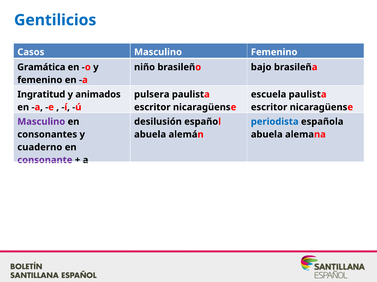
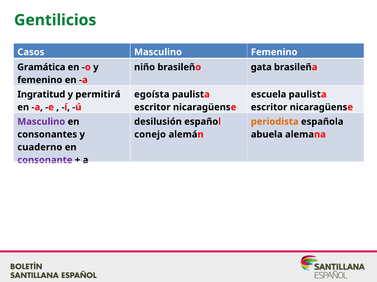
Gentilicios colour: blue -> green (55, 20)
bajo: bajo -> gata (261, 67)
animados: animados -> permitirá (98, 95)
pulsera: pulsera -> egoísta (152, 95)
periodista colour: blue -> orange (275, 122)
abuela: abuela -> conejo (150, 135)
